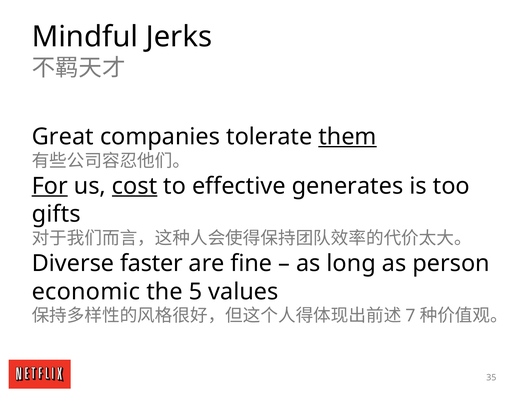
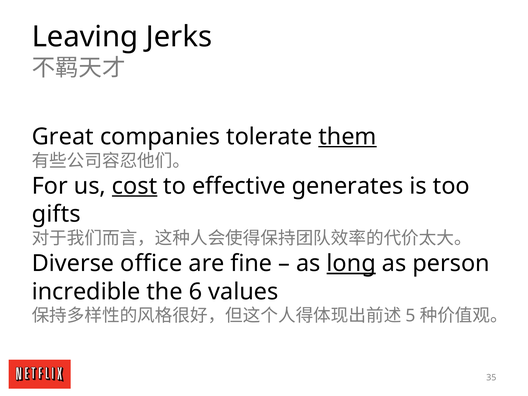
Mindful: Mindful -> Leaving (85, 37)
For underline: present -> none (50, 186)
faster: faster -> office (151, 263)
long underline: none -> present (351, 263)
economic: economic -> incredible (86, 292)
5: 5 -> 6 (196, 292)
7: 7 -> 5 (411, 316)
